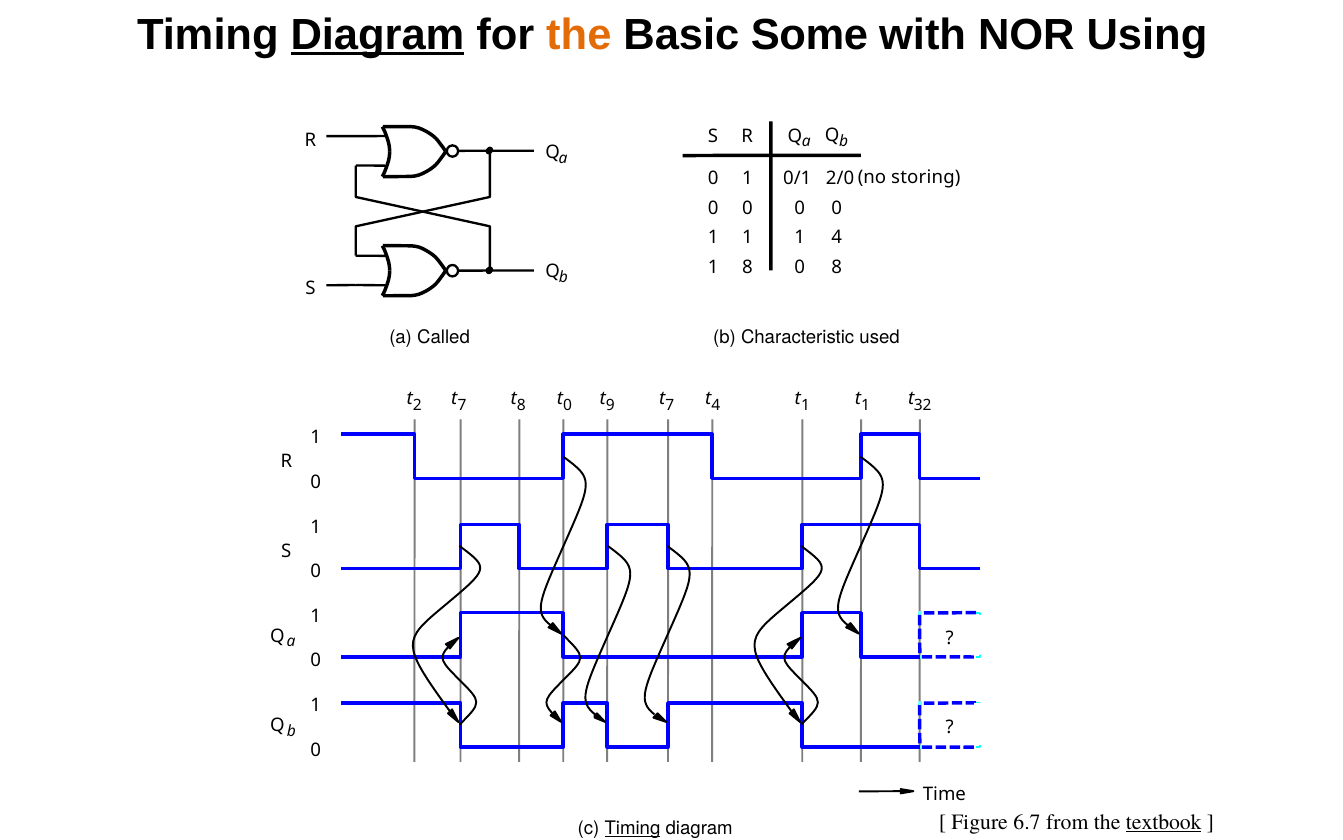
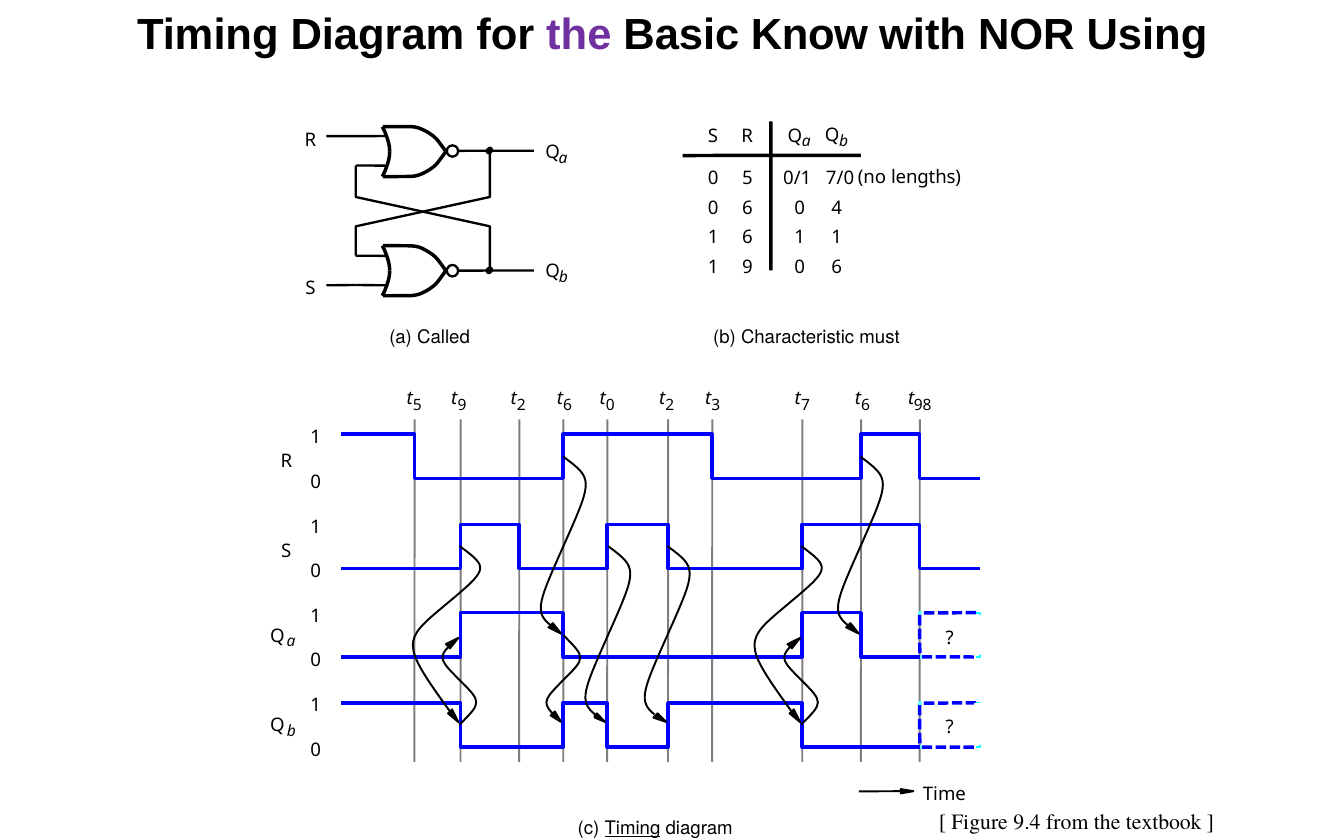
Diagram underline: present -> none (378, 35)
the colour: orange -> purple (579, 35)
Some: Some -> Know (810, 35)
storing: storing -> lengths (926, 177)
1: 1 -> 5 (747, 178)
2/0: 2/0 -> 7/0 (840, 178)
0: 0 -> 6 (747, 208)
0: 0 -> 4 (837, 208)
1: 1 -> 6 (747, 237)
1 4: 4 -> 1 (837, 237)
1 8: 8 -> 9 (747, 267)
8: 8 -> 6 (837, 267)
used: used -> must (880, 337)
t 2: 2 -> 5 (417, 405)
7: 7 -> 9 (462, 405)
8: 8 -> 2 (521, 405)
0: 0 -> 6 (568, 405)
t 9: 9 -> 0 (610, 405)
7: 7 -> 2 (670, 405)
t 4: 4 -> 3 (716, 405)
1: 1 -> 7 (805, 405)
1: 1 -> 6 (866, 405)
32: 32 -> 98 (923, 405)
6.7: 6.7 -> 9.4 (1027, 822)
textbook underline: present -> none (1164, 822)
